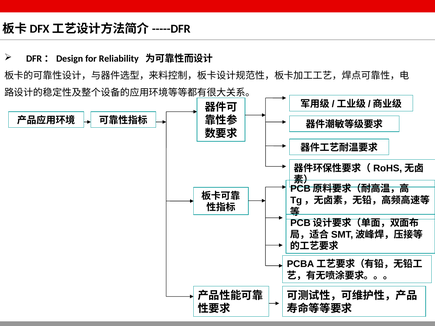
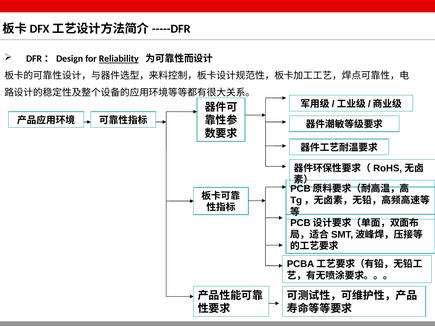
Reliability underline: none -> present (119, 59)
